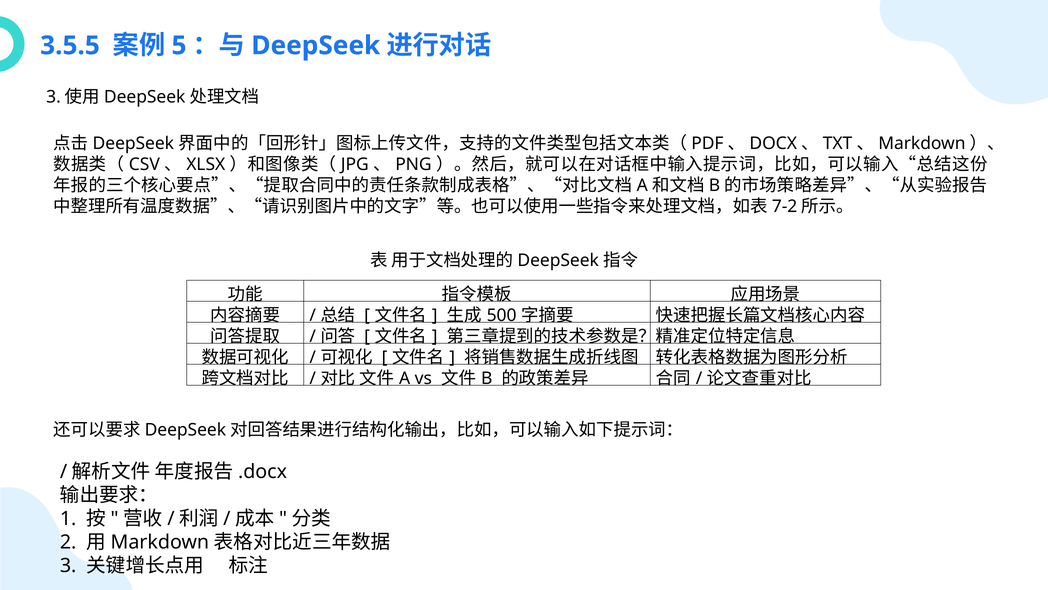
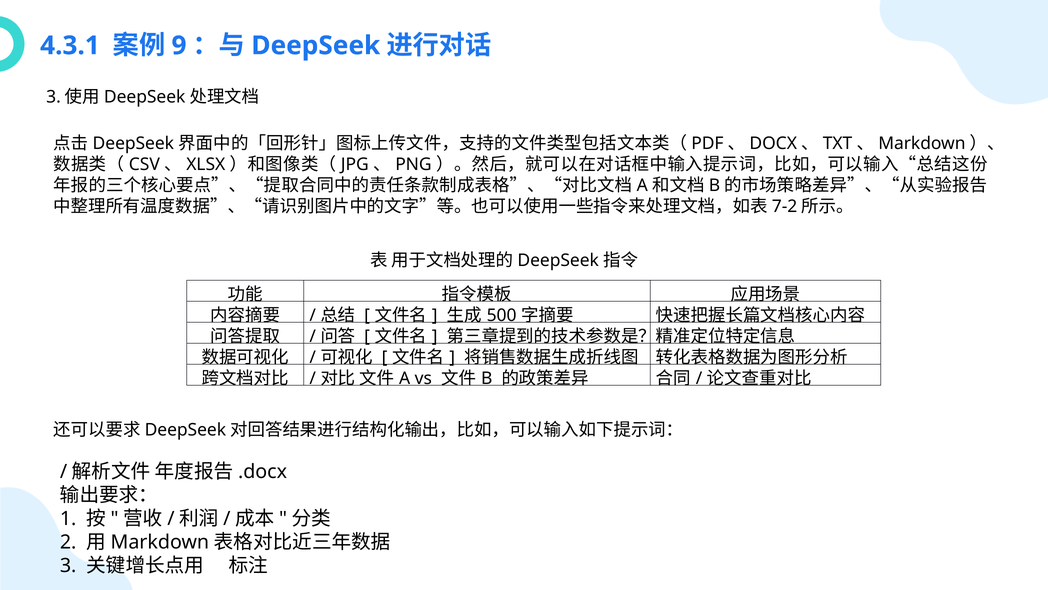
3.5.5: 3.5.5 -> 4.3.1 (70, 46)
5: 5 -> 9 (179, 46)
